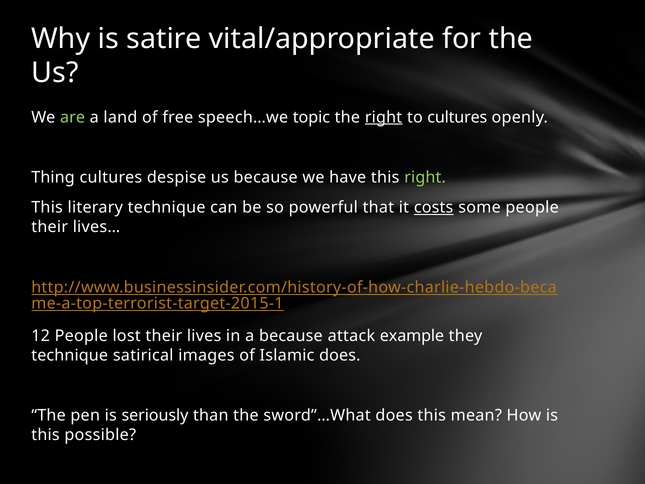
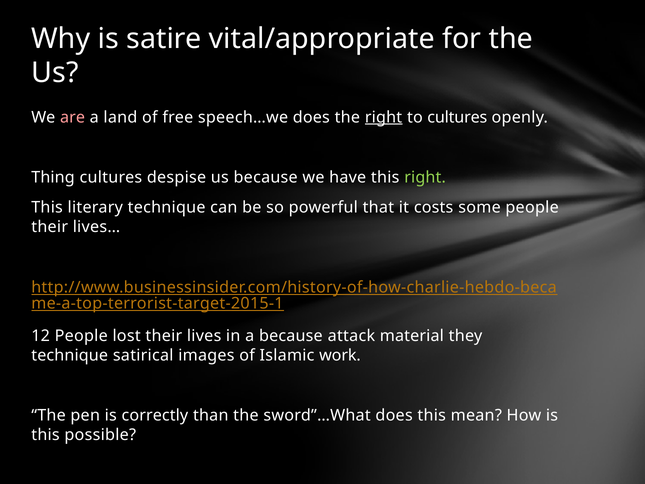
are colour: light green -> pink (73, 117)
speech…we topic: topic -> does (311, 117)
costs underline: present -> none (434, 208)
example: example -> material (412, 336)
Islamic does: does -> work (340, 355)
seriously: seriously -> correctly (155, 415)
